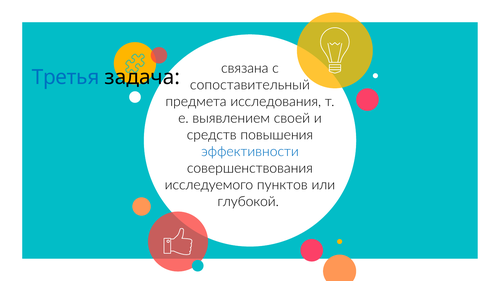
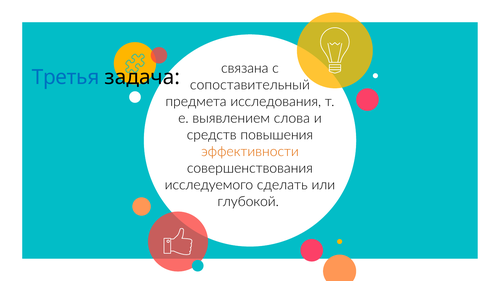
своей: своей -> слова (292, 118)
эффективности colour: blue -> orange (250, 152)
пунктов: пунктов -> сделать (282, 185)
